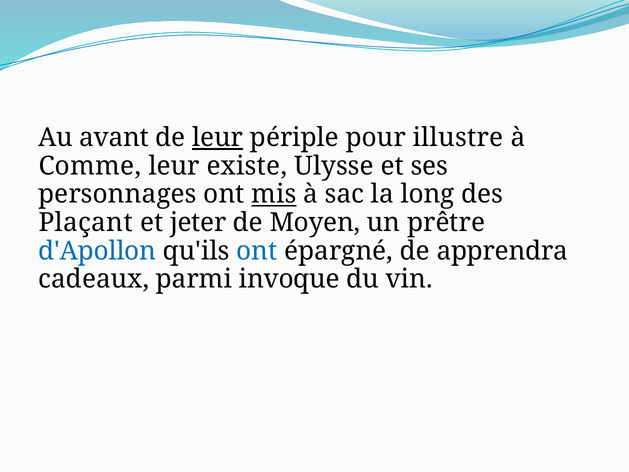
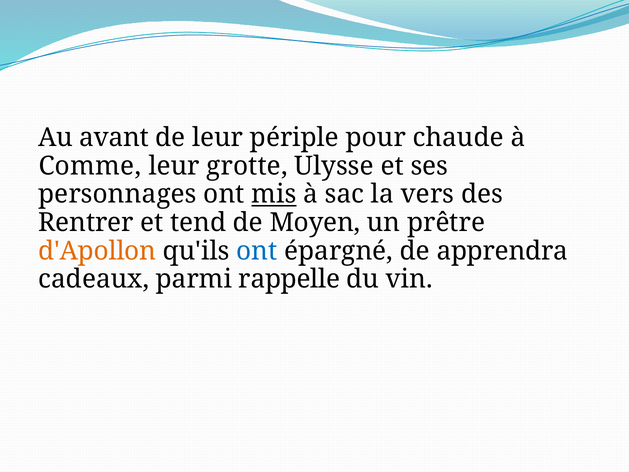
leur underline: present -> none (218, 138)
illustre: illustre -> chaude (458, 138)
existe: existe -> grotte (247, 166)
long: long -> vers (427, 194)
Plaçant: Plaçant -> Rentrer (86, 223)
jeter: jeter -> tend (198, 223)
d'Apollon colour: blue -> orange (97, 251)
invoque: invoque -> rappelle (289, 279)
